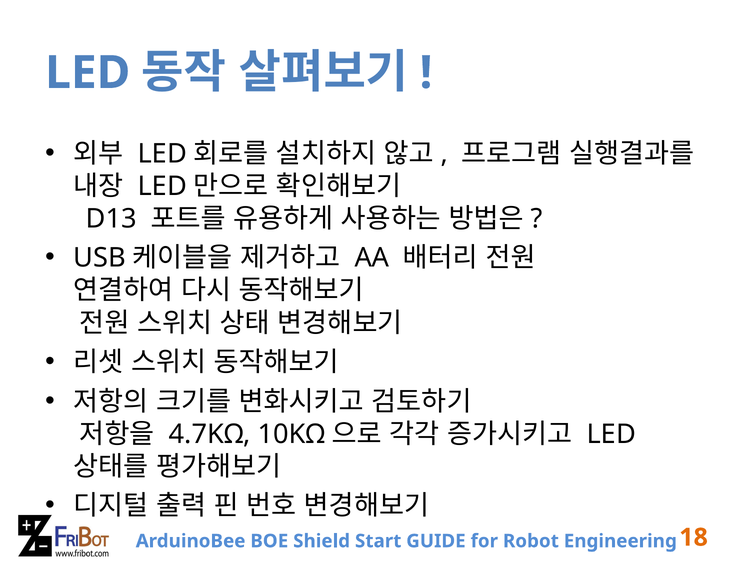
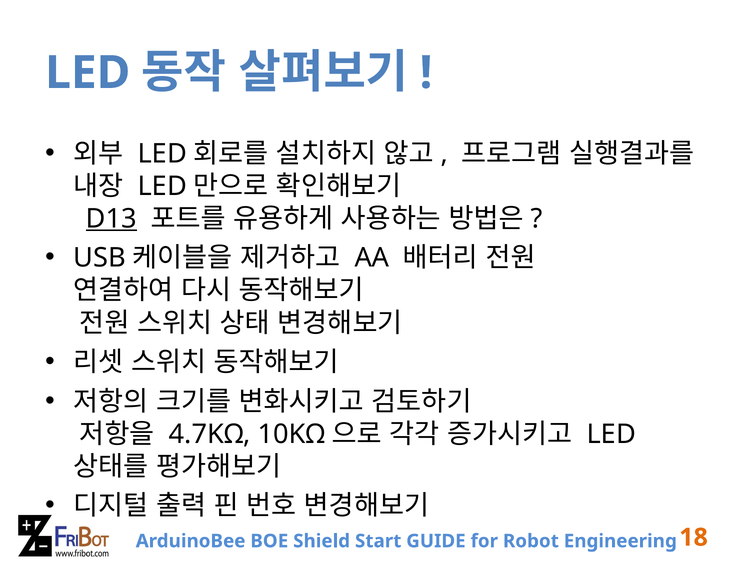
D13 underline: none -> present (111, 219)
